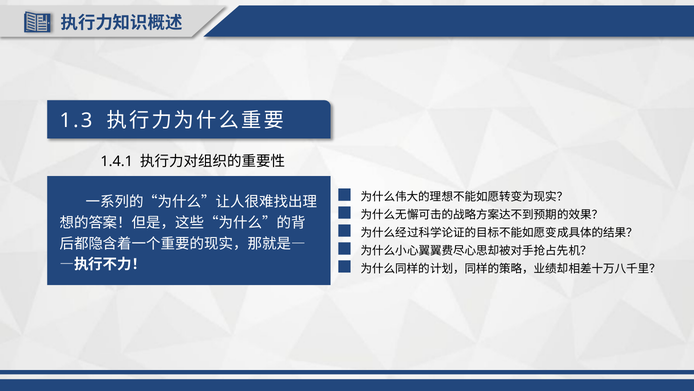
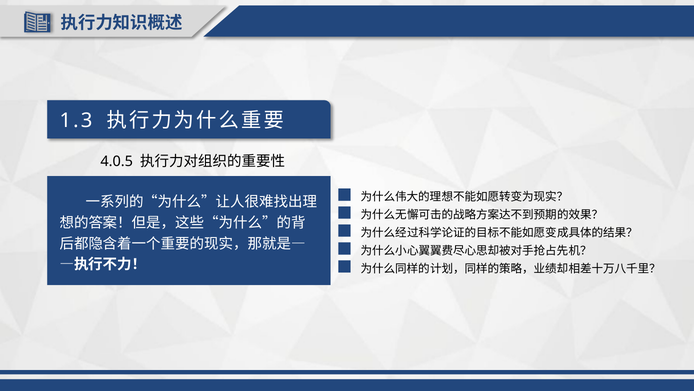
1.4.1: 1.4.1 -> 4.0.5 (117, 161)
